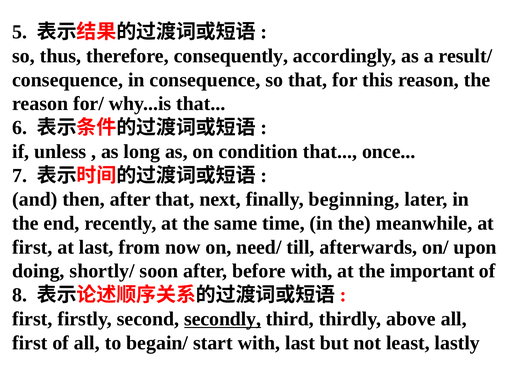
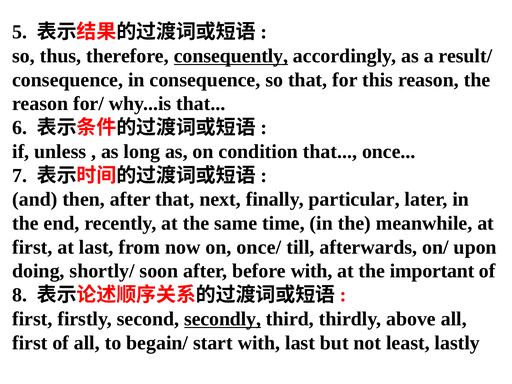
consequently underline: none -> present (231, 56)
beginning: beginning -> particular (354, 199)
need/: need/ -> once/ (259, 247)
